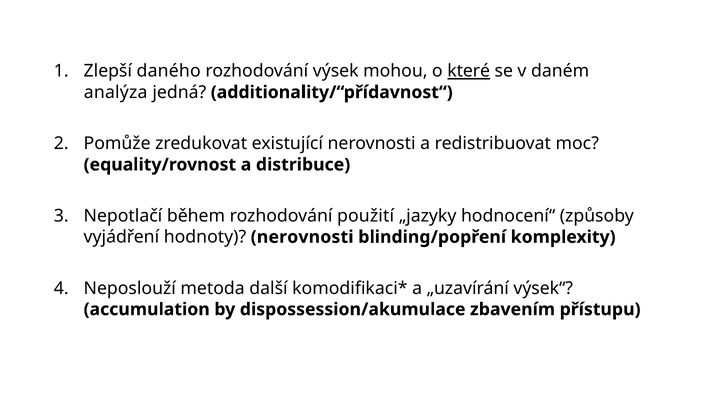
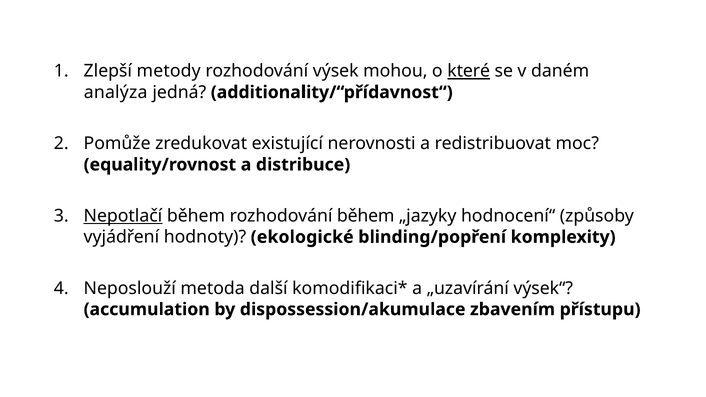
daného: daného -> metody (169, 71)
Nepotlačí underline: none -> present (123, 216)
rozhodování použití: použití -> během (366, 216)
hodnoty nerovnosti: nerovnosti -> ekologické (302, 237)
